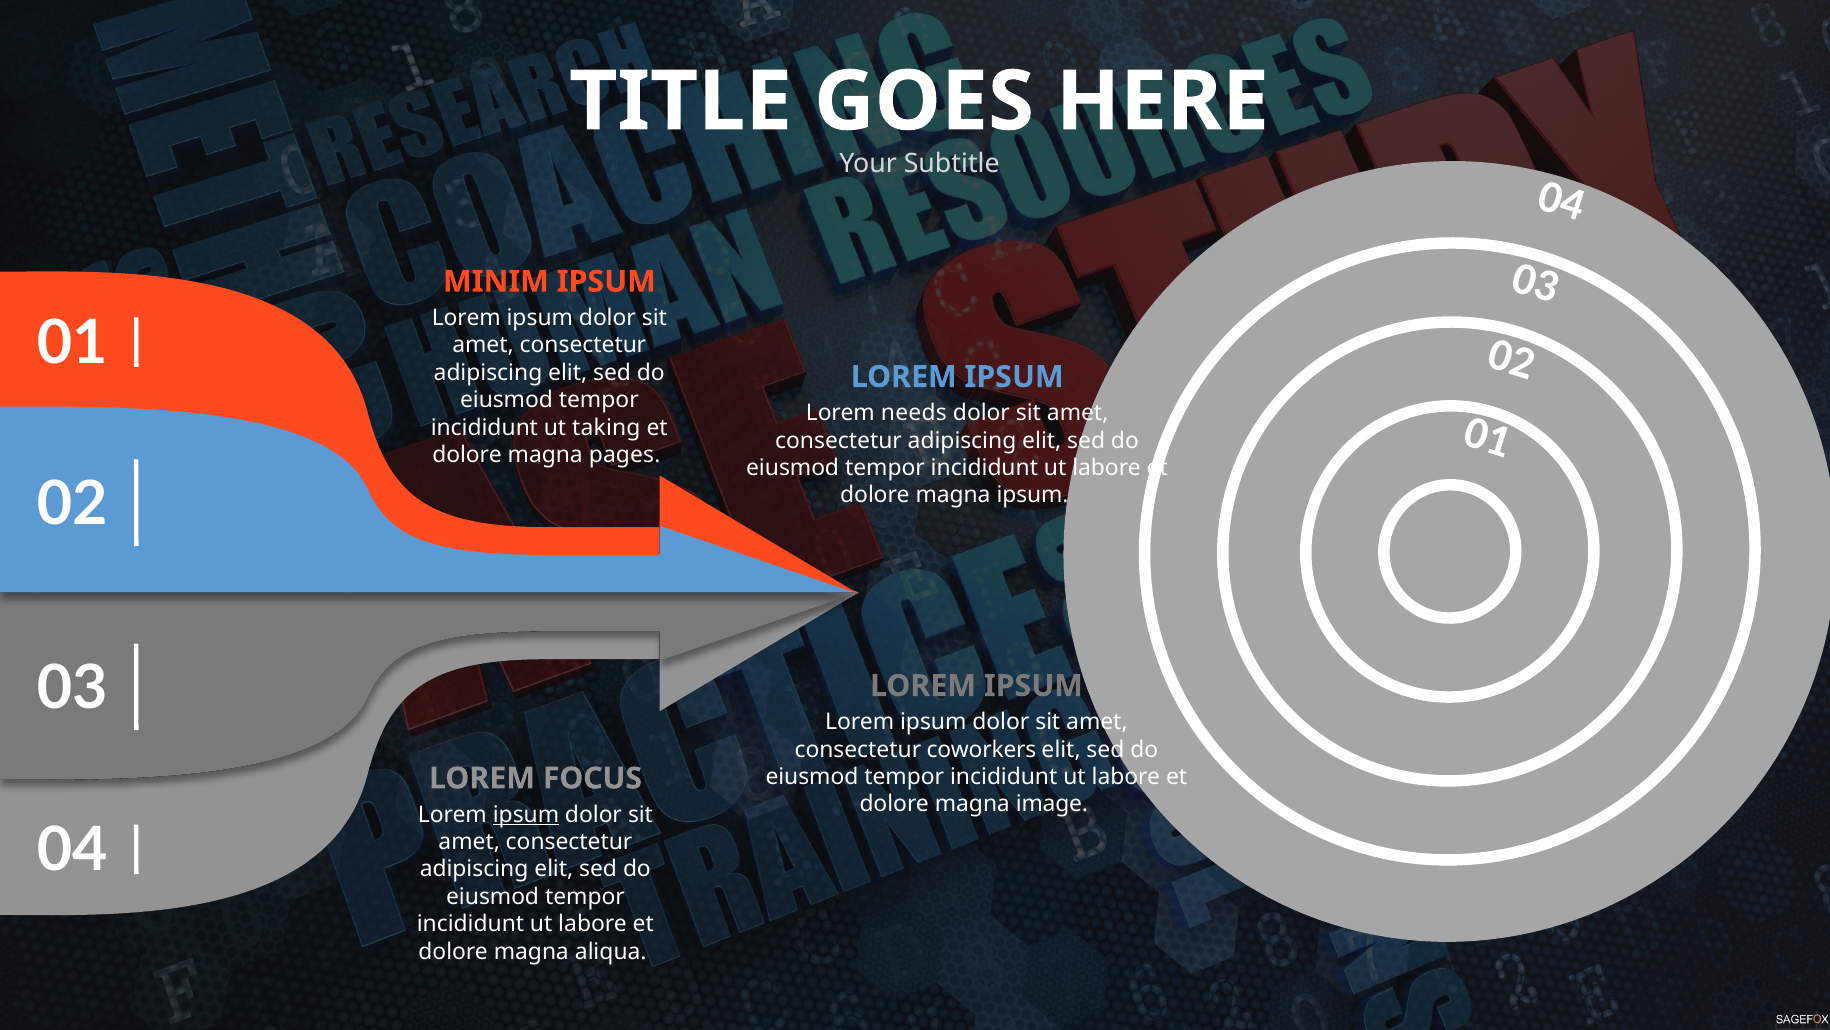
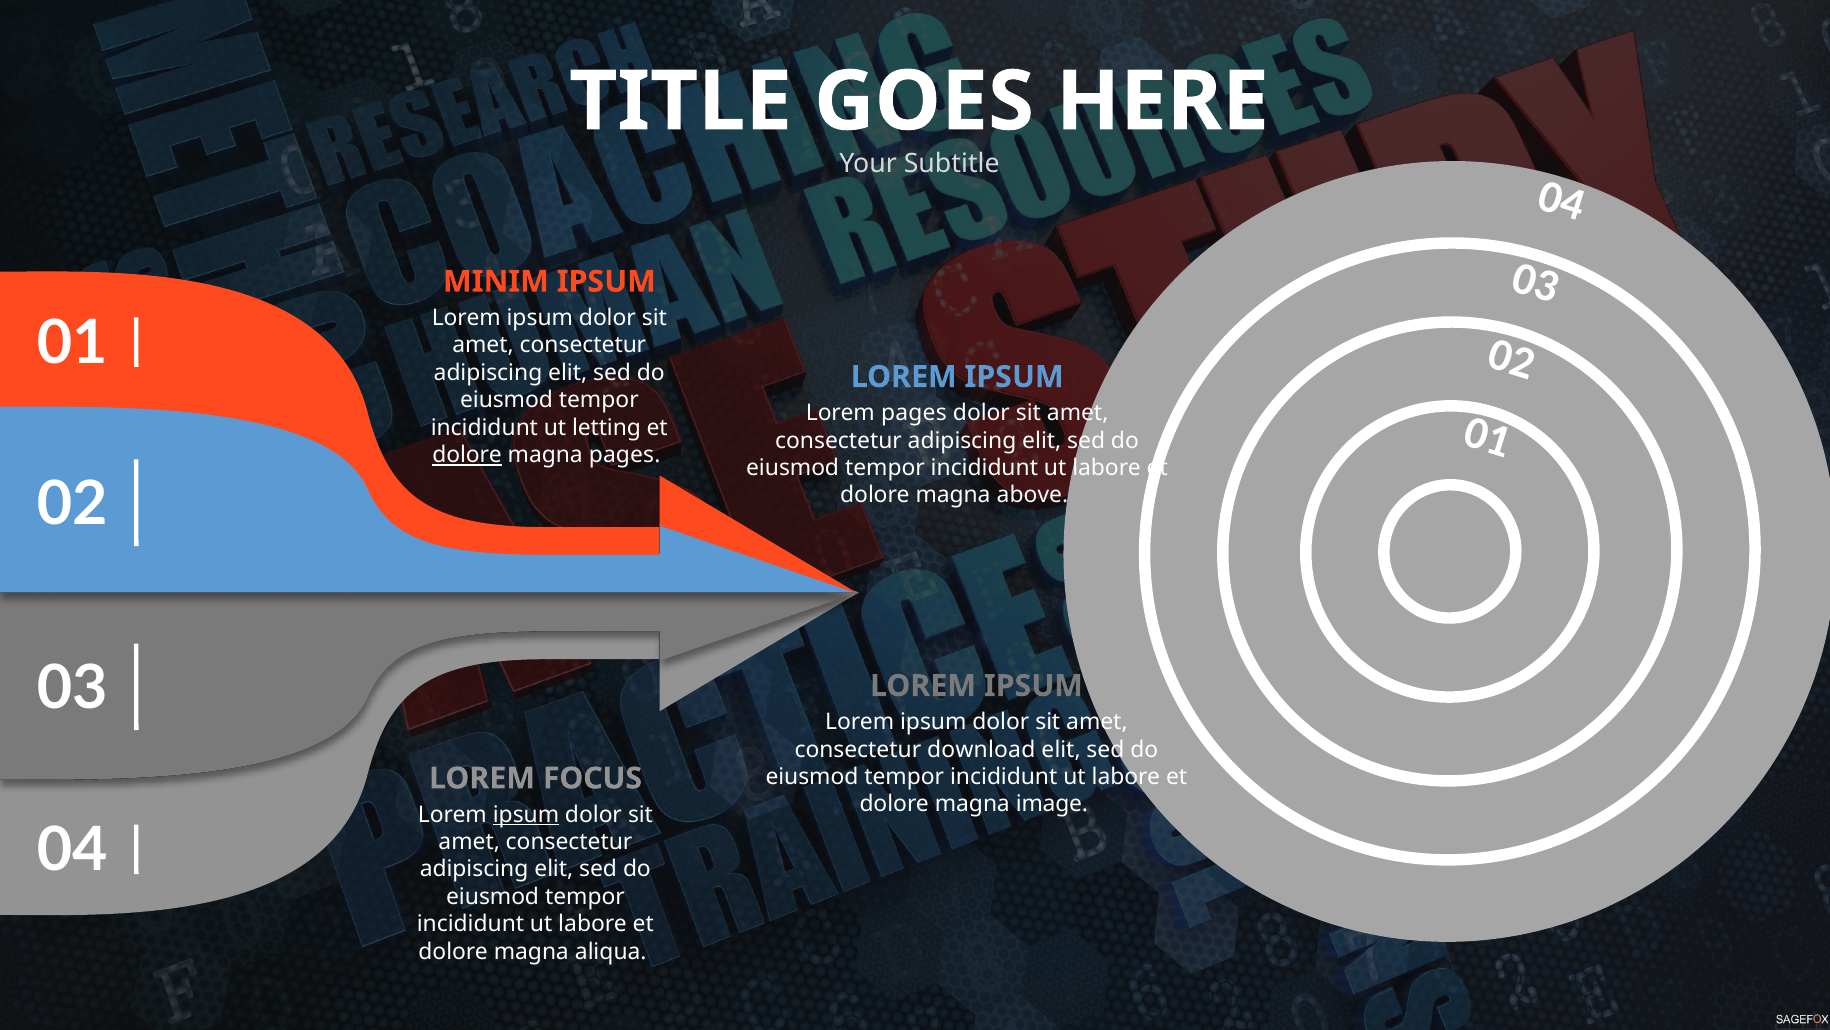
Lorem needs: needs -> pages (914, 413)
taking: taking -> letting (606, 427)
dolore underline: none -> present (467, 455)
magna ipsum: ipsum -> above (1032, 495)
coworkers: coworkers -> download (981, 749)
